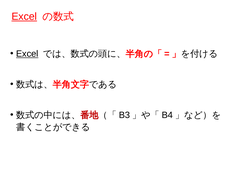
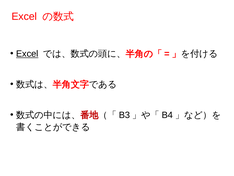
Excel underline: present -> none (24, 16)
